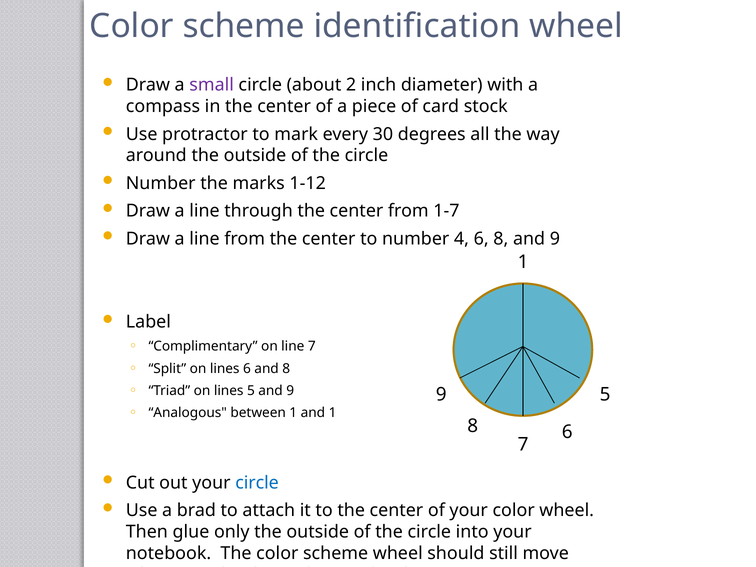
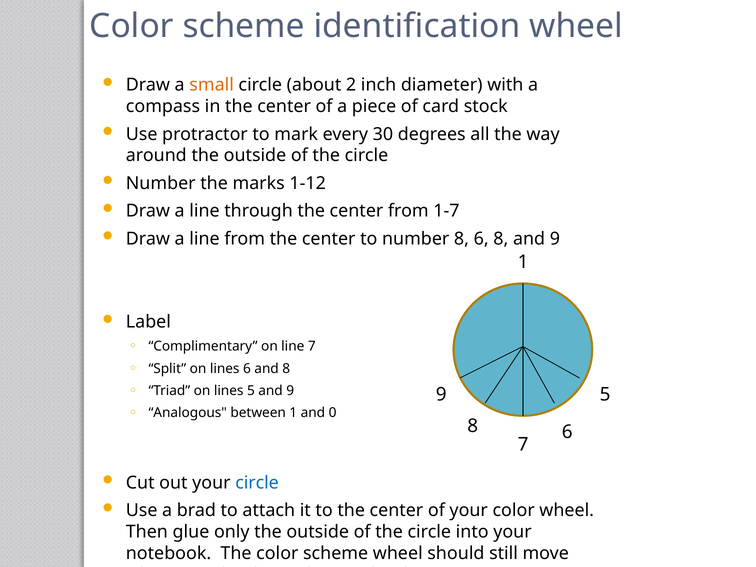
small colour: purple -> orange (212, 85)
number 4: 4 -> 8 (461, 239)
and 1: 1 -> 0 (333, 413)
